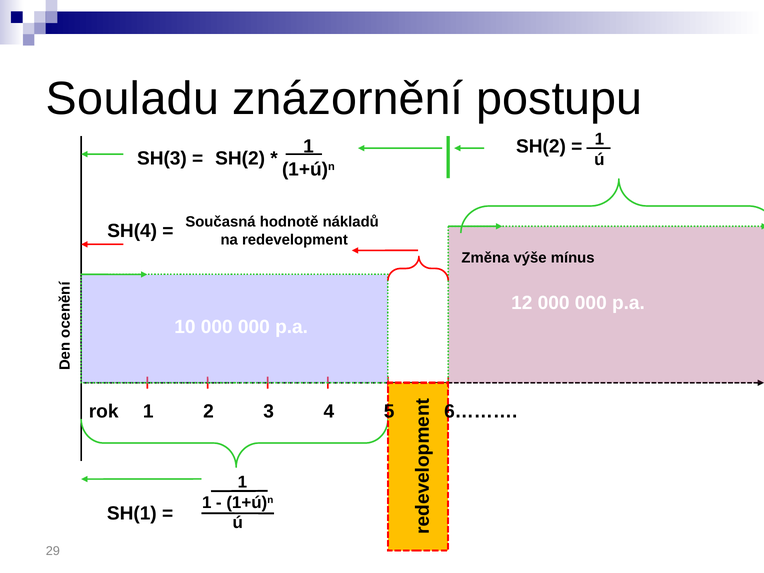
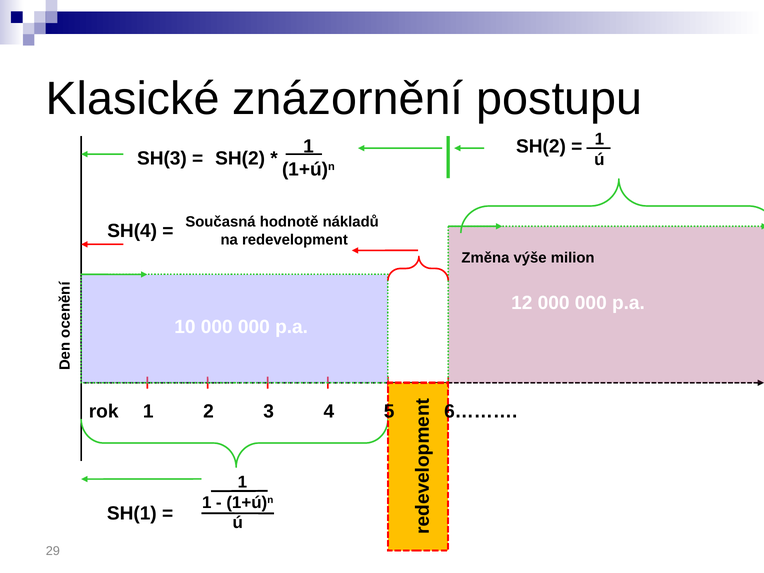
Souladu: Souladu -> Klasické (133, 99)
mínus: mínus -> milion (573, 258)
